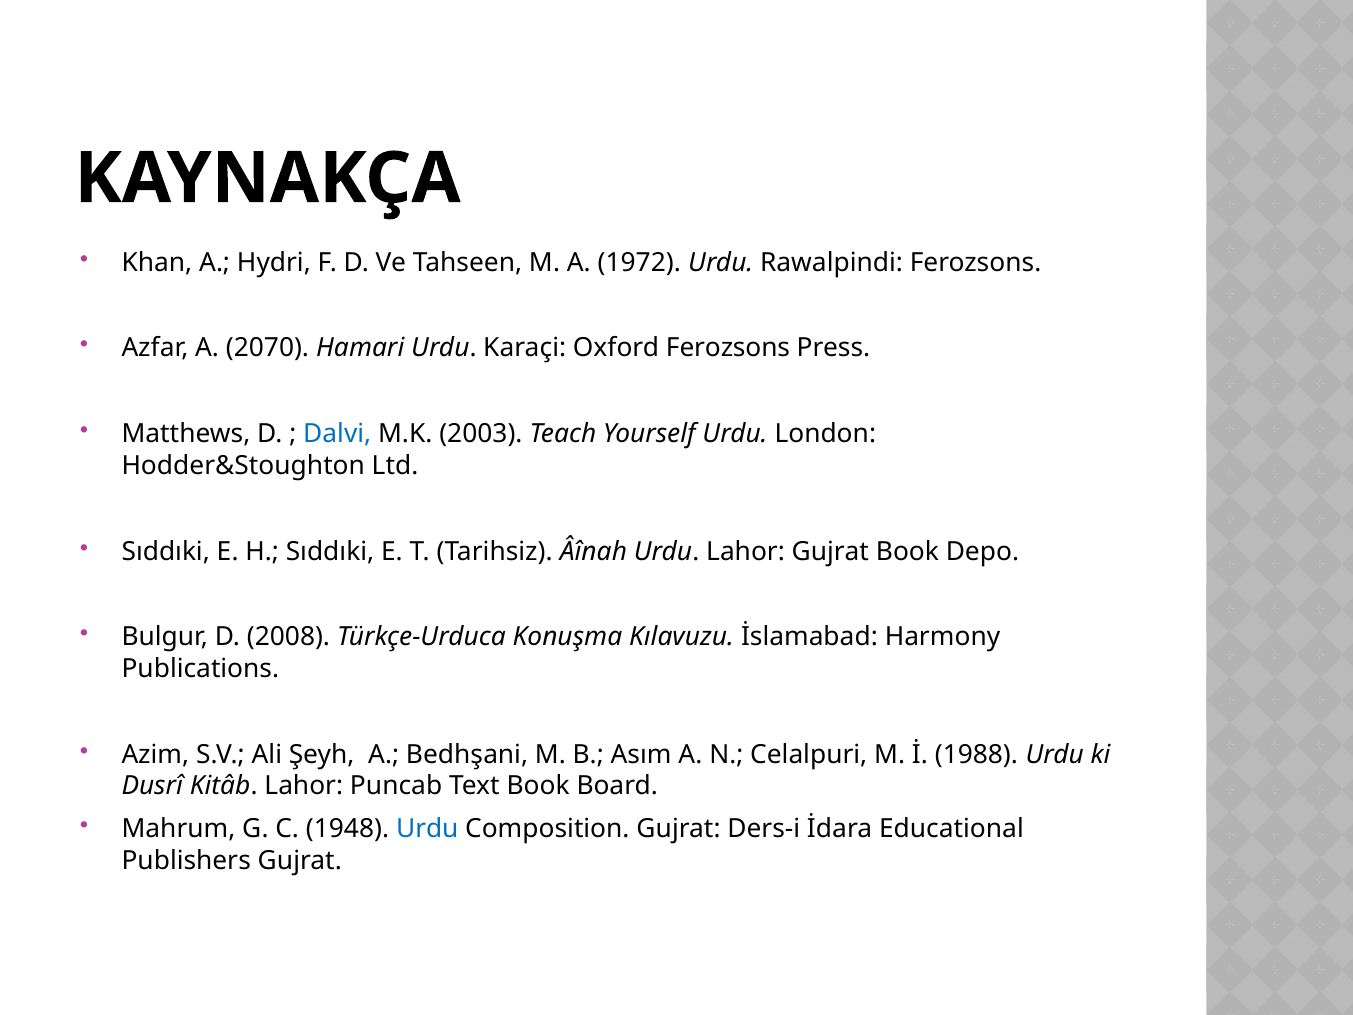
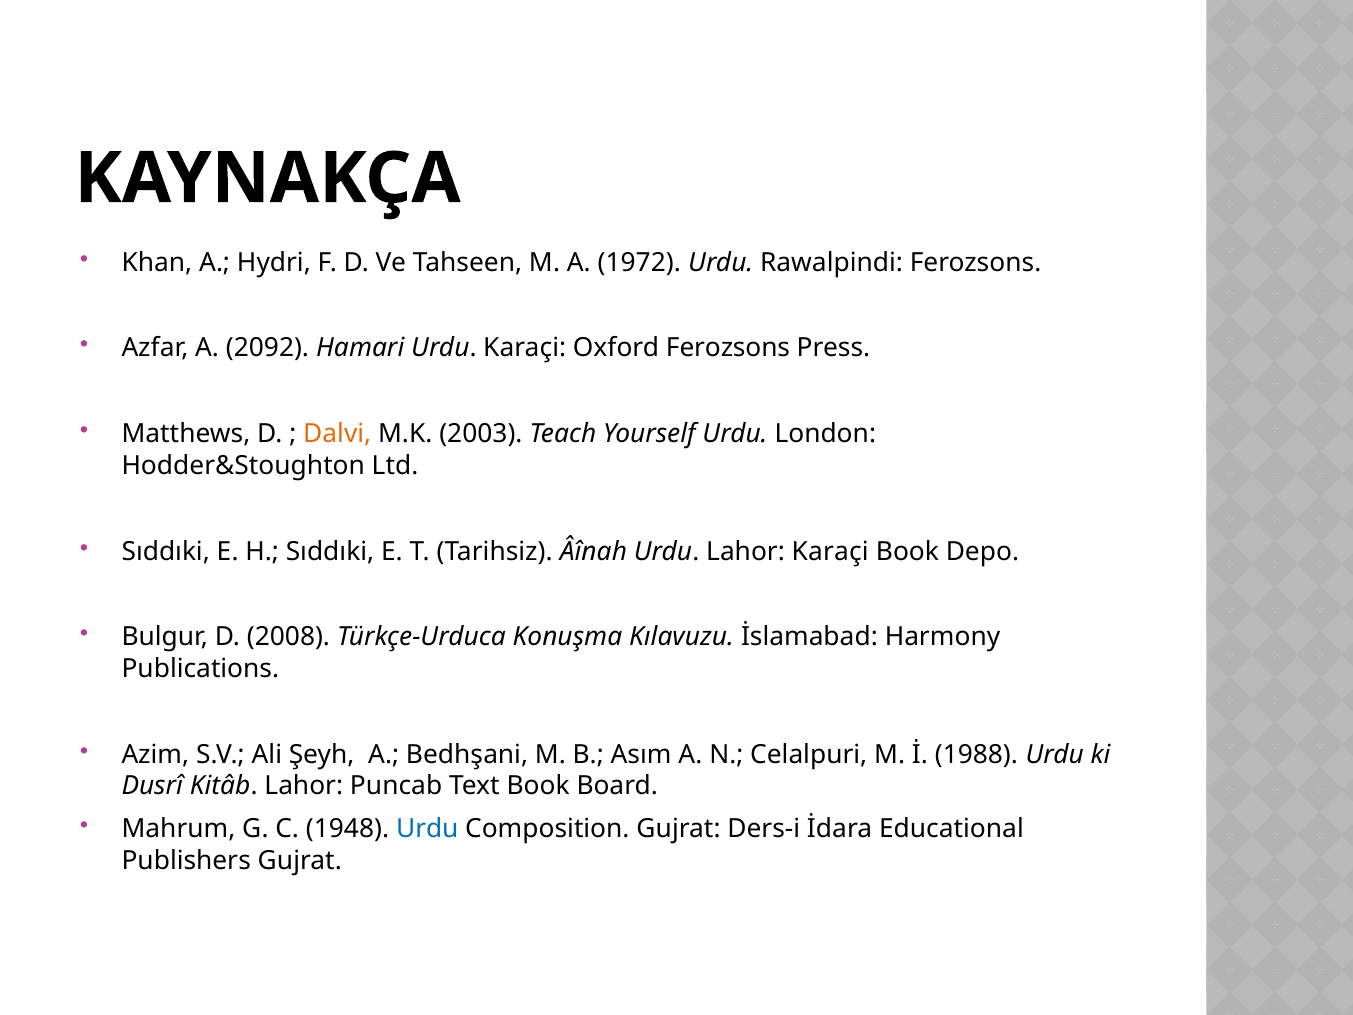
2070: 2070 -> 2092 (267, 348)
Dalvi colour: blue -> orange (337, 434)
Lahor Gujrat: Gujrat -> Karaçi (830, 551)
